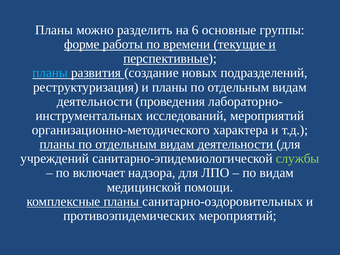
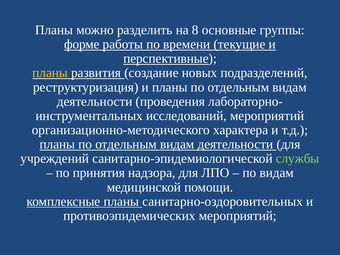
6: 6 -> 8 (195, 30)
планы colour: light blue -> yellow (50, 73)
включает: включает -> принятия (99, 173)
